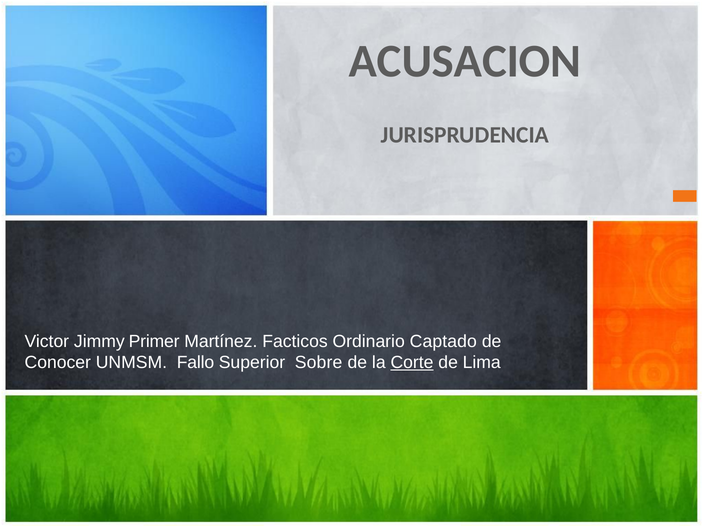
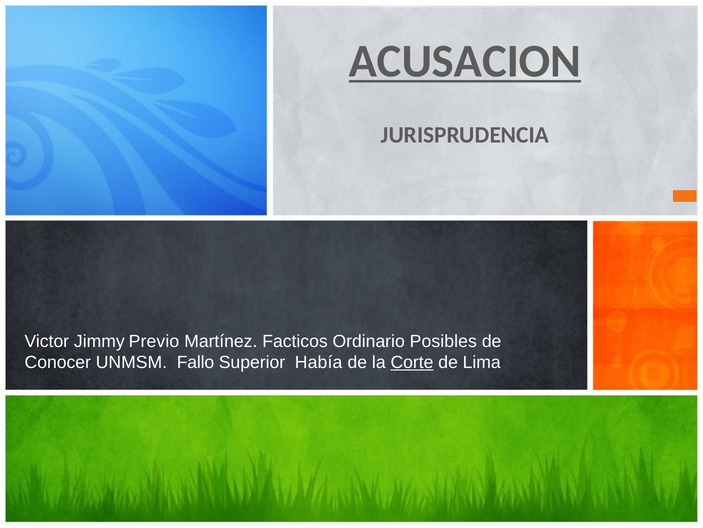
ACUSACION underline: none -> present (465, 61)
Primer: Primer -> Previo (154, 341)
Captado: Captado -> Posibles (443, 341)
Sobre: Sobre -> Había (319, 362)
